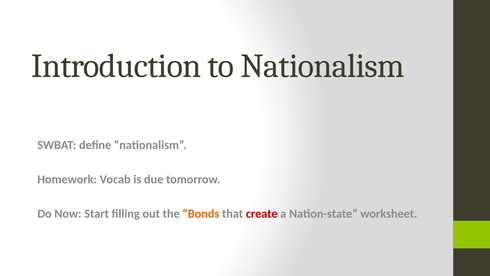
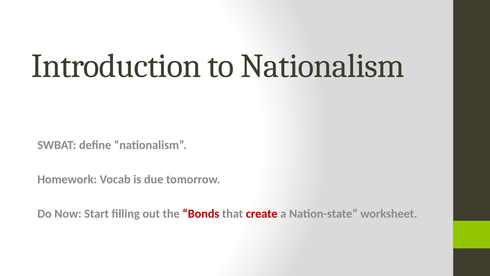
Bonds colour: orange -> red (201, 213)
